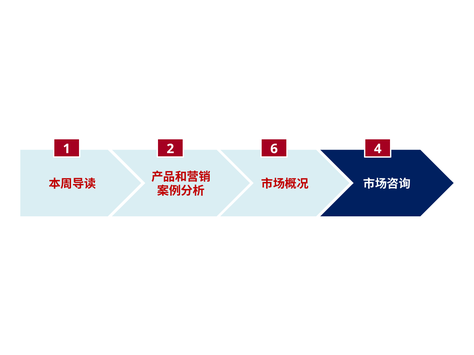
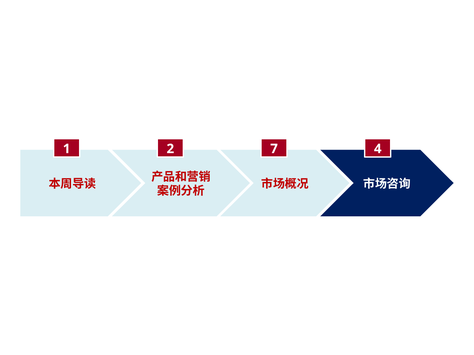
6: 6 -> 7 (274, 149)
